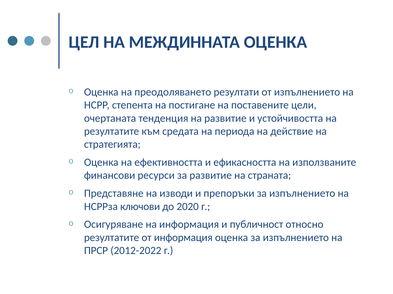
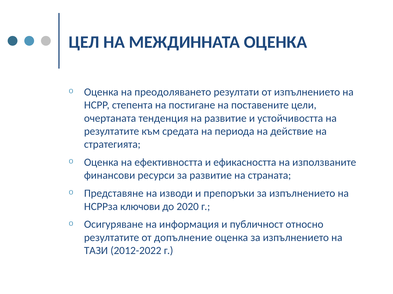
от информация: информация -> допълнение (183, 238)
ПРСР: ПРСР -> ТАЗИ (96, 251)
